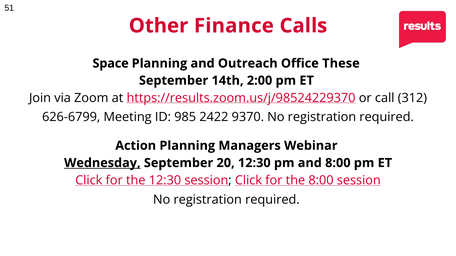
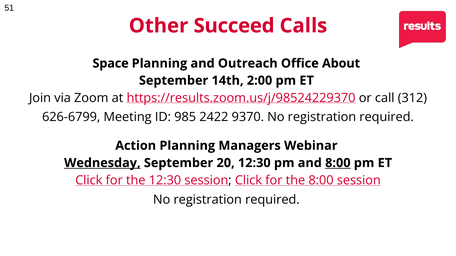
Finance: Finance -> Succeed (234, 26)
These: These -> About (341, 63)
8:00 underline: none -> present (338, 163)
